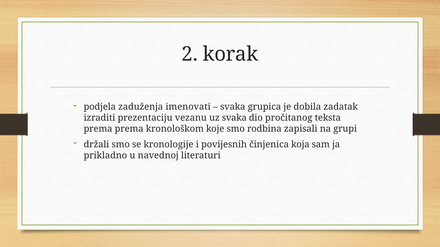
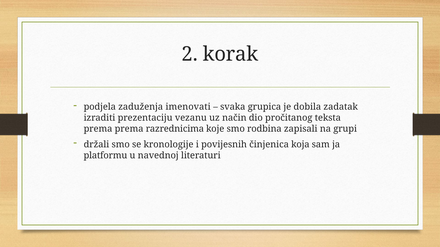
uz svaka: svaka -> način (234, 118)
kronološkom: kronološkom -> razrednicima (175, 129)
prikladno: prikladno -> platformu (105, 156)
